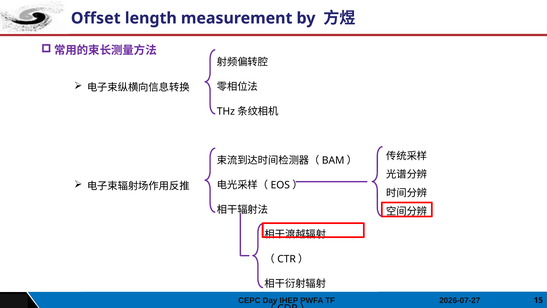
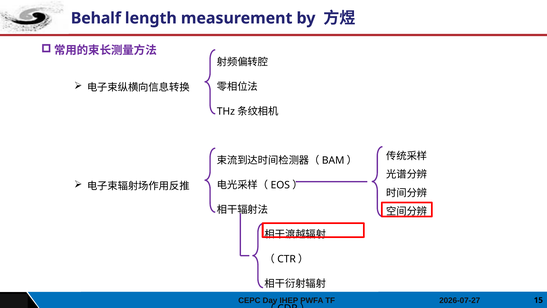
Offset: Offset -> Behalf (96, 18)
